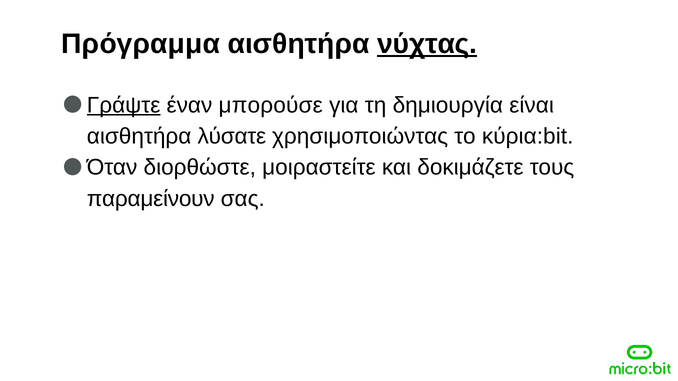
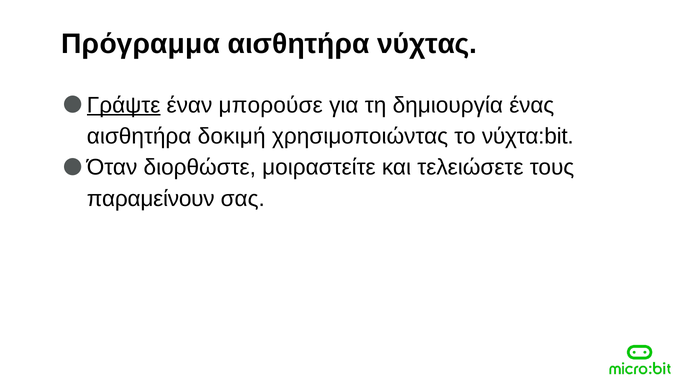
νύχτας underline: present -> none (427, 44)
είναι: είναι -> ένας (532, 105)
λύσατε: λύσατε -> δοκιμή (232, 136)
κύρια:bit: κύρια:bit -> νύχτα:bit (528, 136)
δοκιμάζετε: δοκιμάζετε -> τελειώσετε (470, 168)
